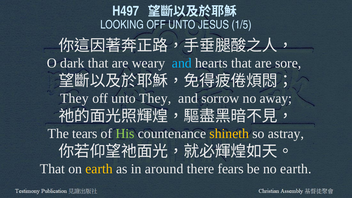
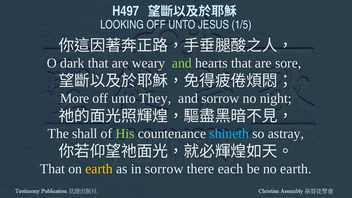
and colour: light blue -> light green (182, 63)
They: They -> More (75, 98)
away: away -> night (276, 98)
tears: tears -> shall (85, 134)
shineth colour: yellow -> light blue (229, 134)
in around: around -> sorrow (164, 169)
fears: fears -> each (230, 169)
